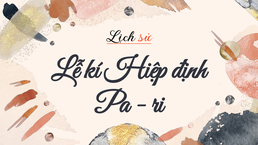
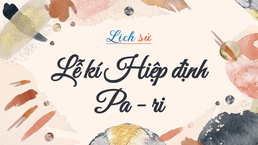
Lịch colour: black -> blue (121, 35)
